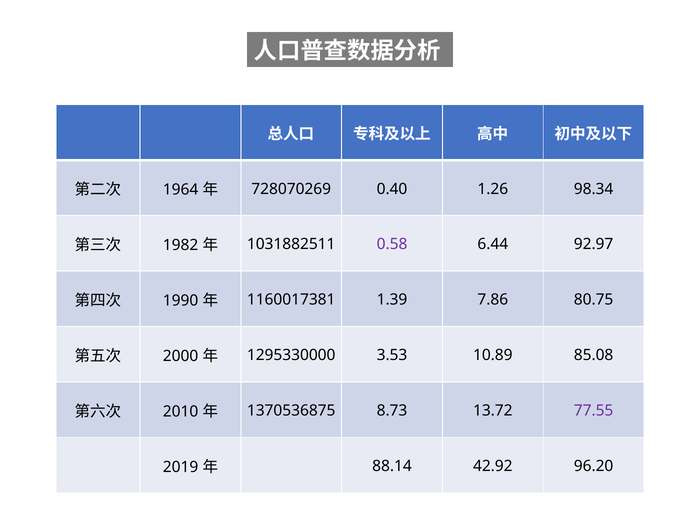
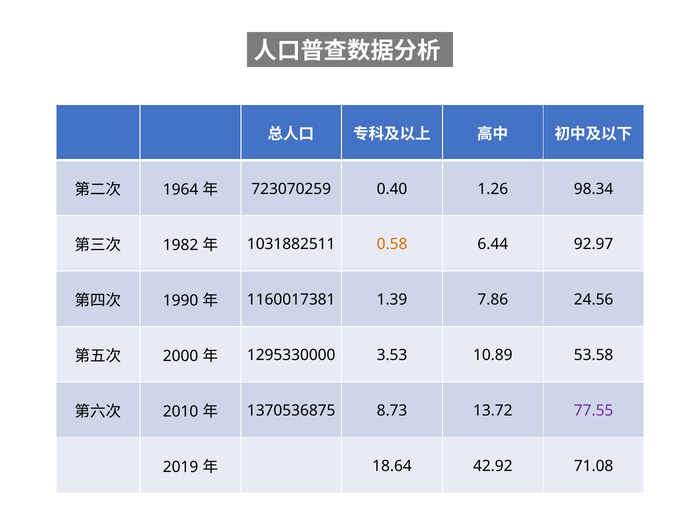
728070269: 728070269 -> 723070259 (291, 189)
0.58 colour: purple -> orange (392, 244)
80.75: 80.75 -> 24.56 (594, 300)
85.08: 85.08 -> 53.58 (594, 355)
88.14: 88.14 -> 18.64 (392, 466)
96.20: 96.20 -> 71.08 (594, 466)
